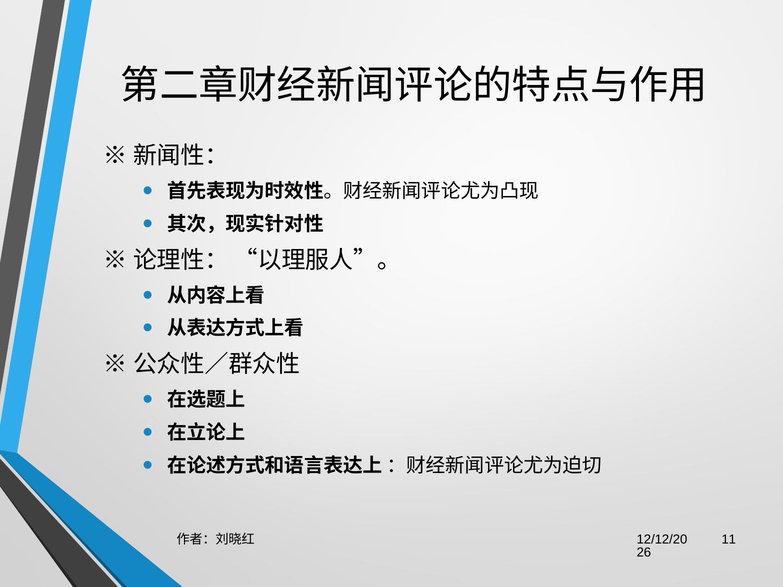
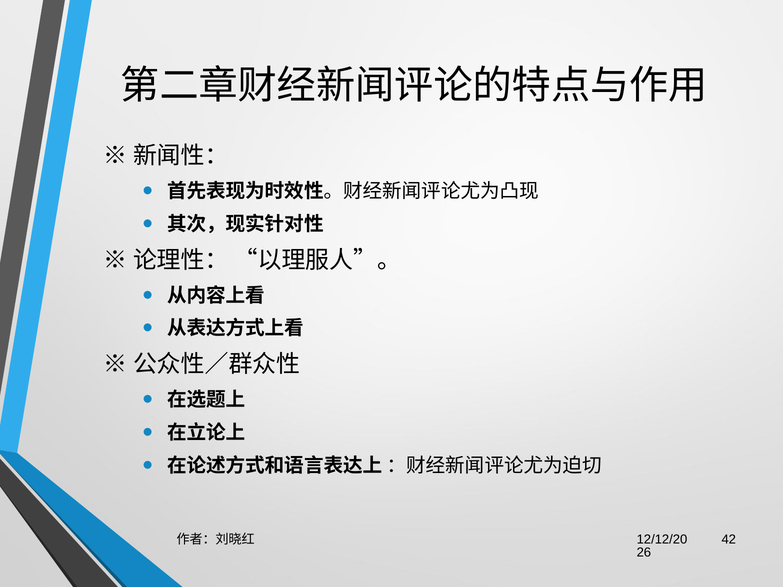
11: 11 -> 42 (729, 540)
